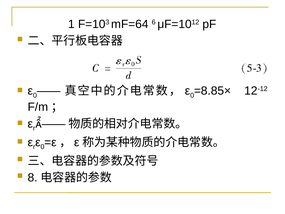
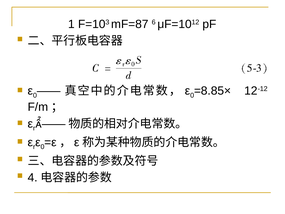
mF=64: mF=64 -> mF=87 (130, 24)
8: 8 -> 4 (33, 177)
